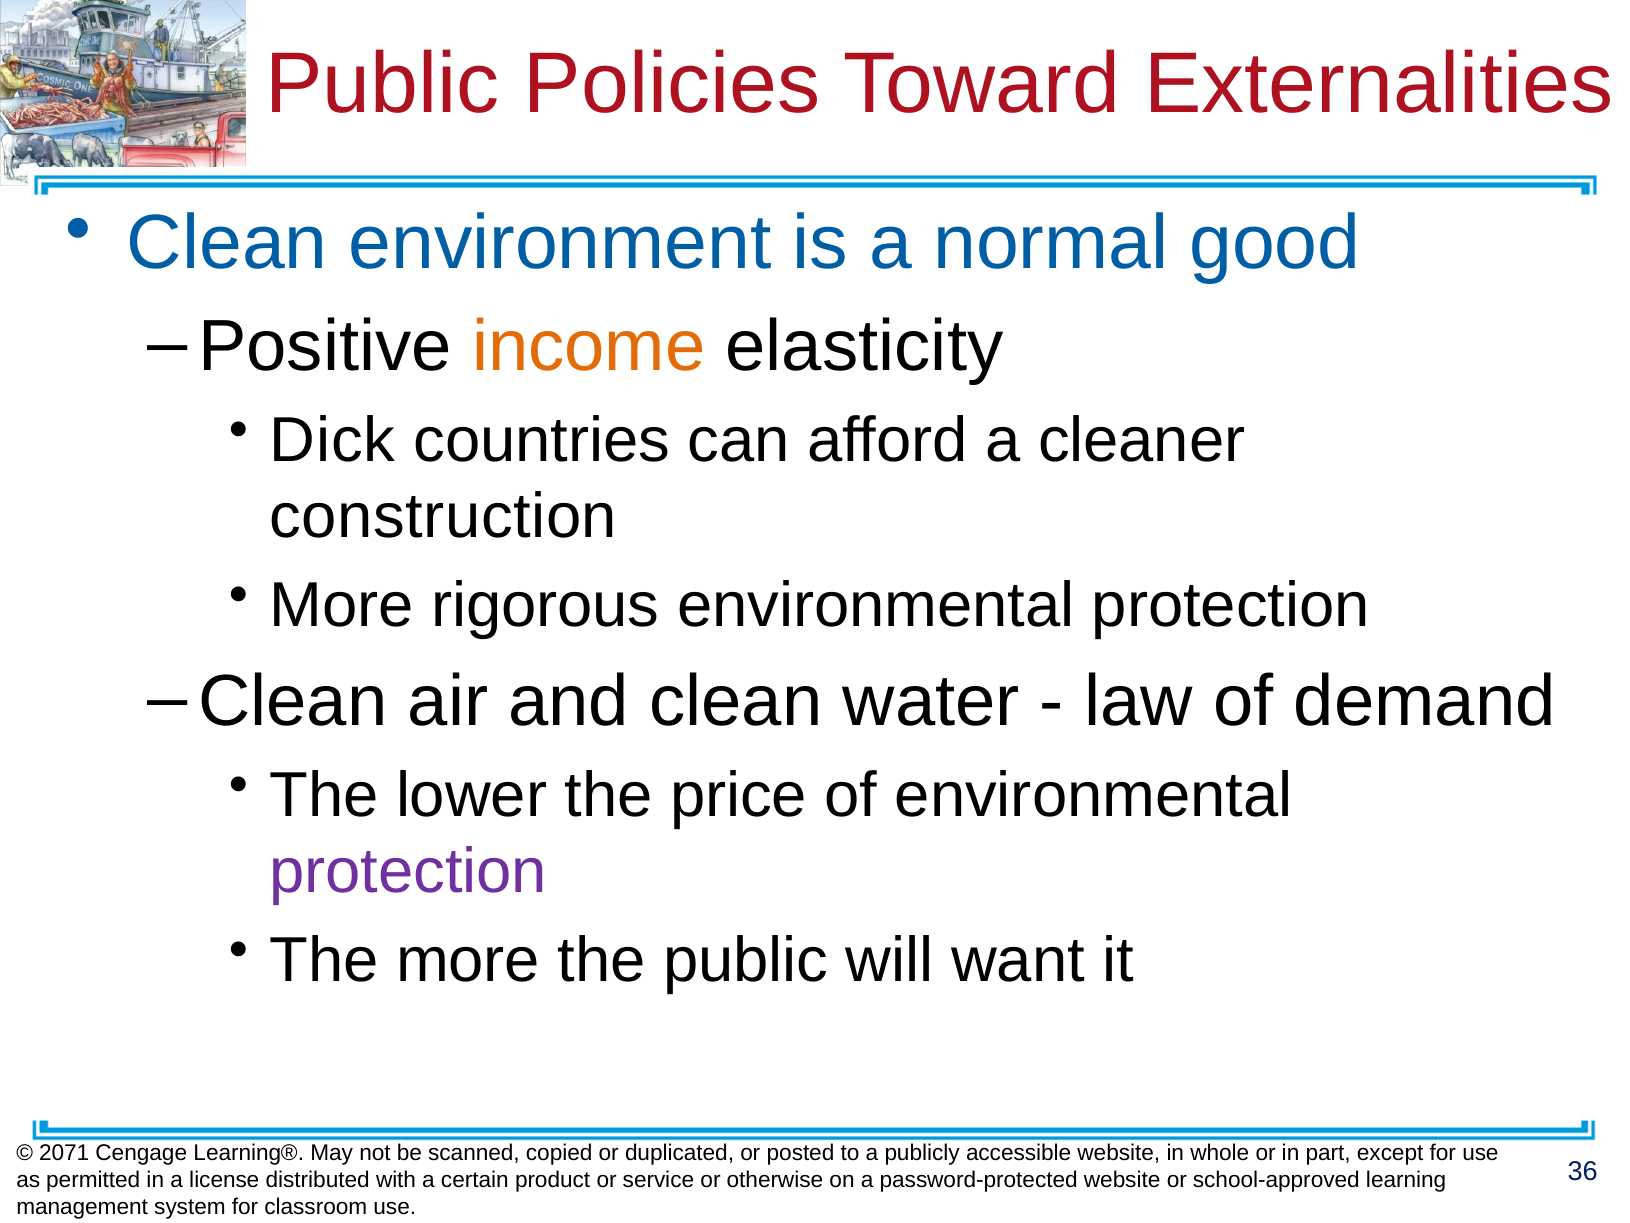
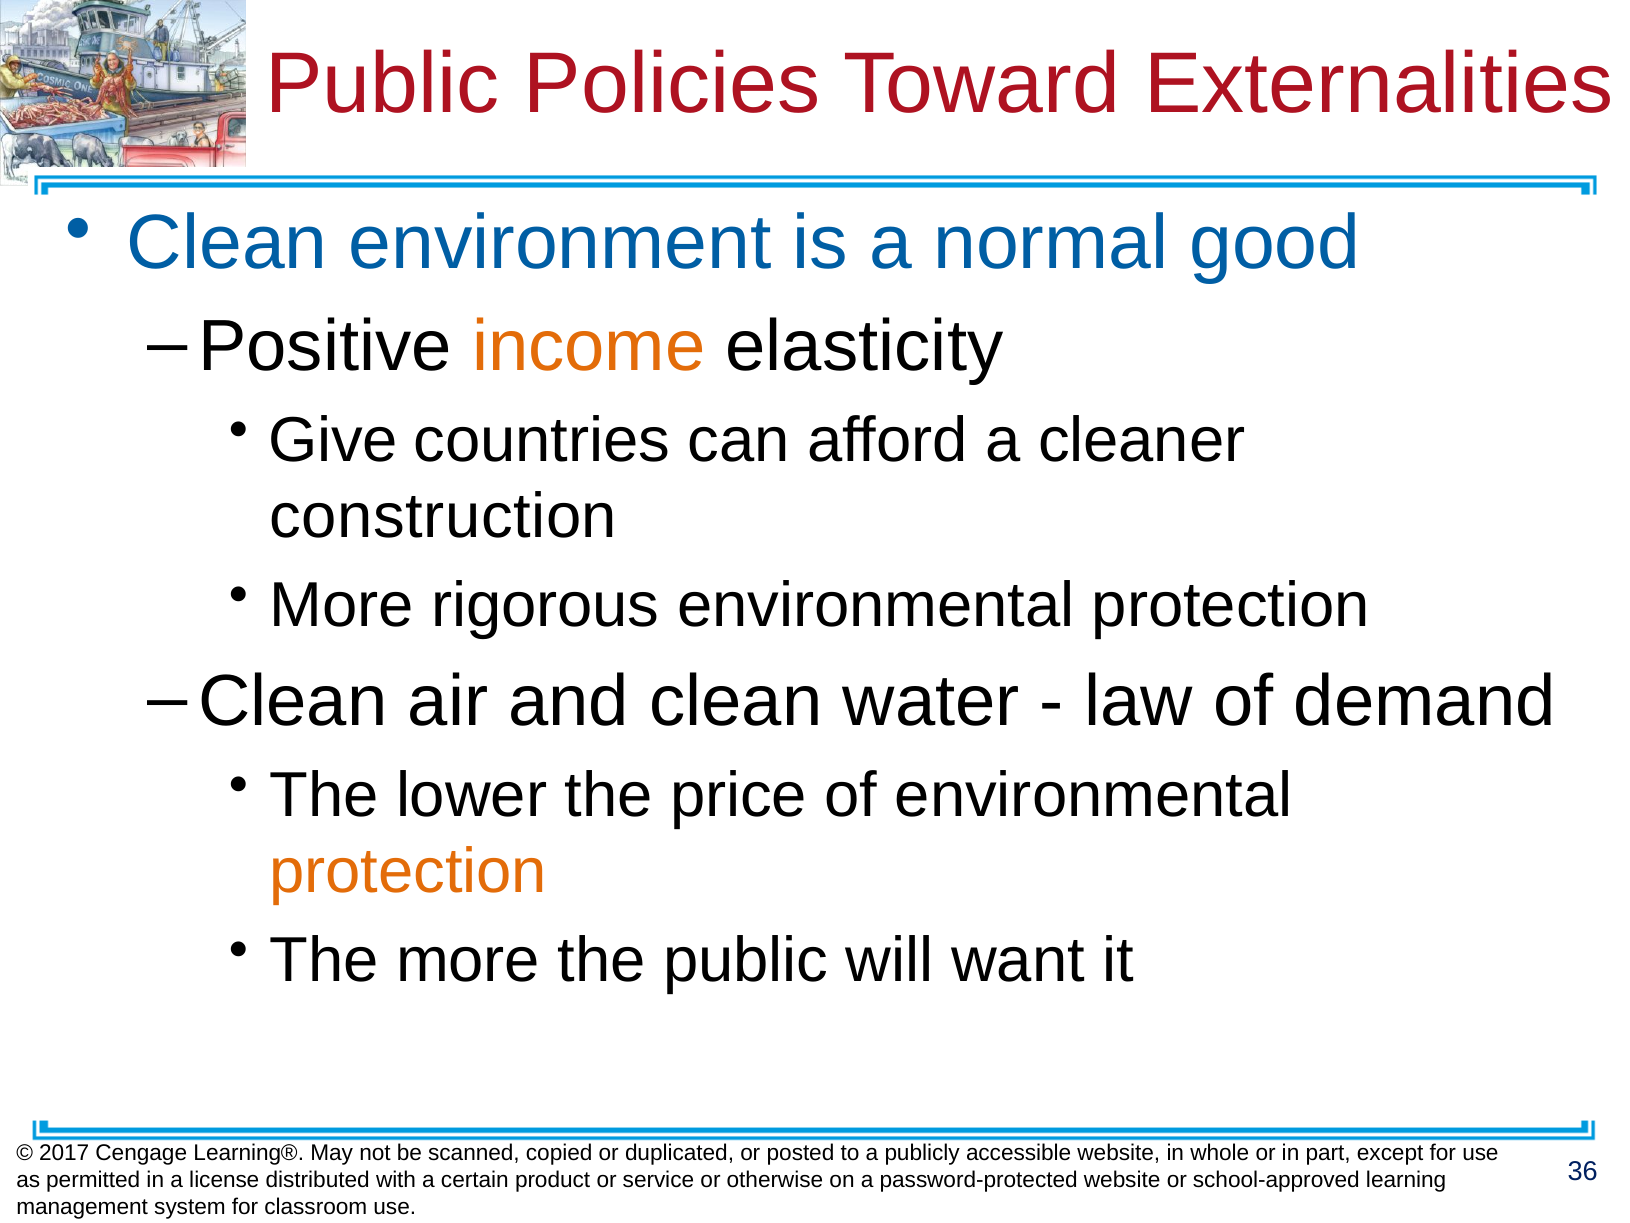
Dick: Dick -> Give (333, 440)
protection colour: purple -> orange (408, 871)
2071: 2071 -> 2017 (64, 1152)
